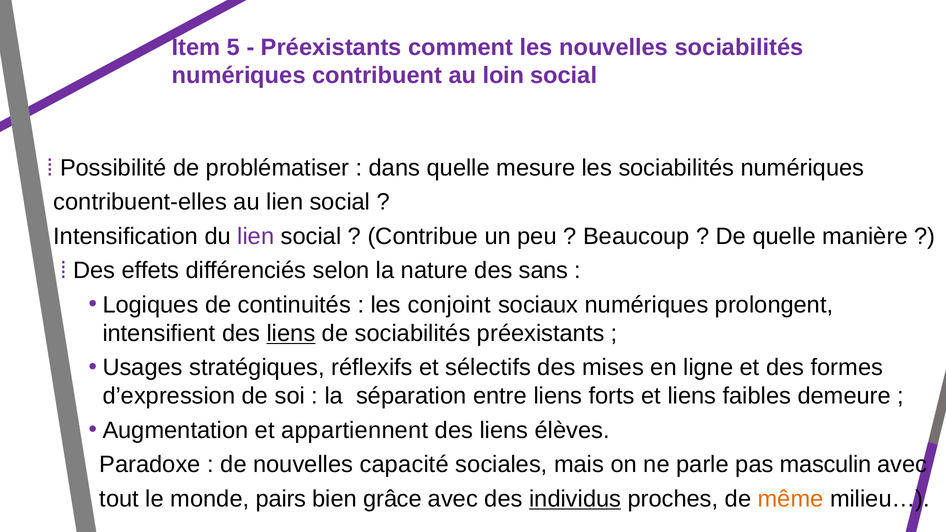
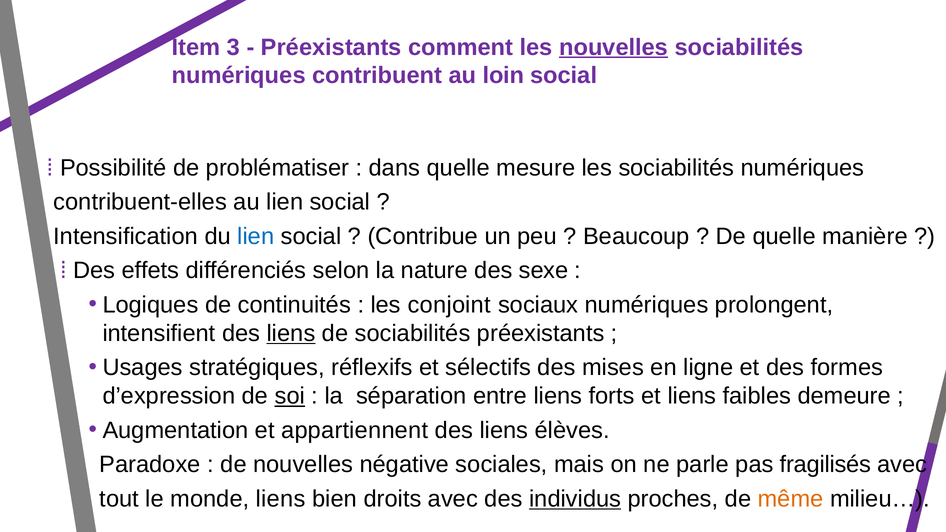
5: 5 -> 3 (233, 47)
nouvelles underline: none -> present (614, 47)
lien colour: purple -> blue (256, 236)
sans: sans -> sexe (544, 271)
soi underline: none -> present (290, 396)
capacité: capacité -> négative (404, 465)
masculin: masculin -> fragilisés (826, 465)
monde pairs: pairs -> liens (281, 499)
grâce: grâce -> droits (392, 499)
